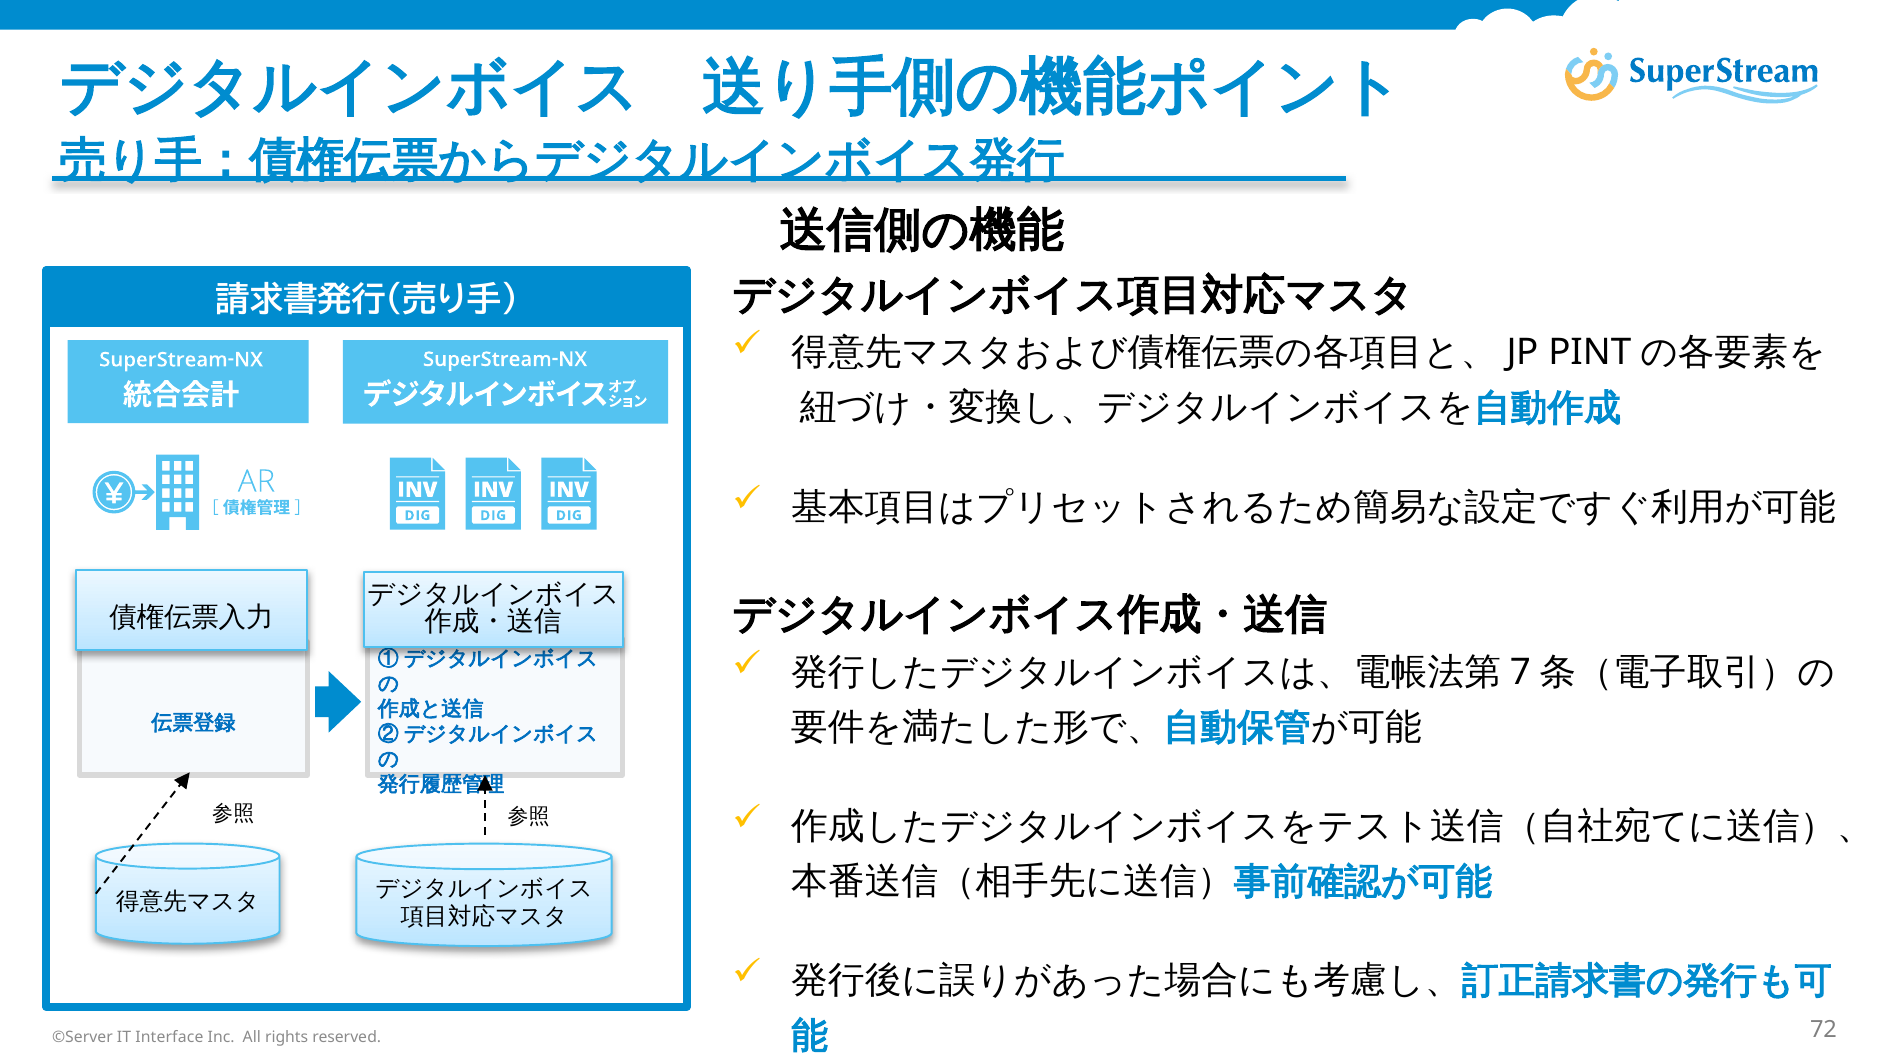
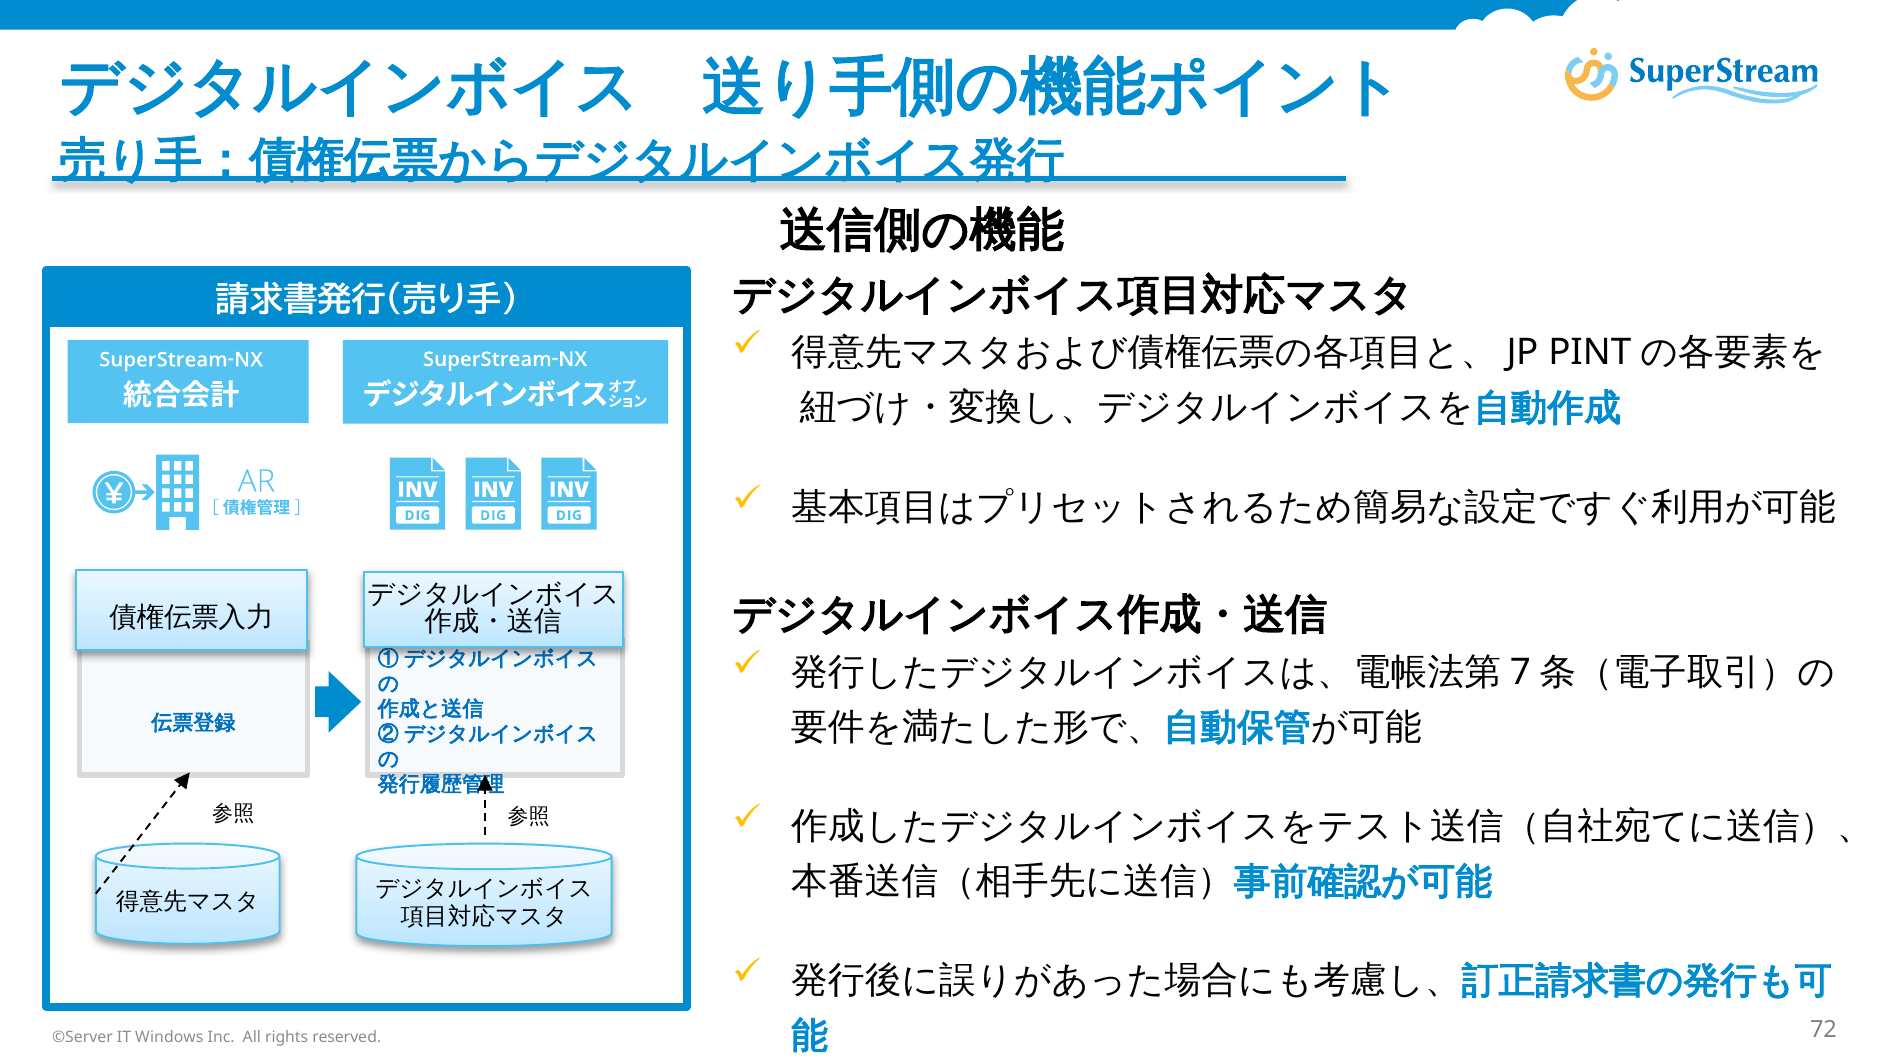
Interface: Interface -> Windows (169, 1038)
